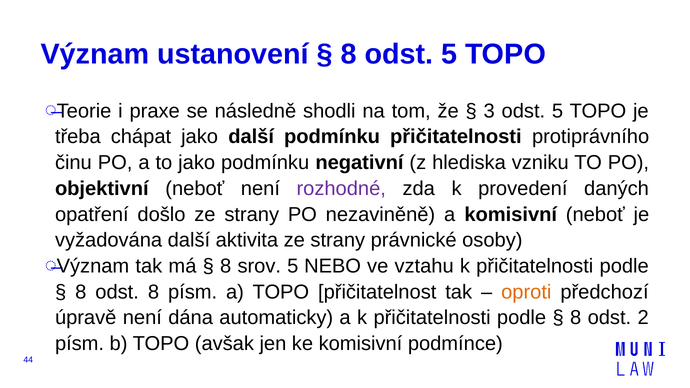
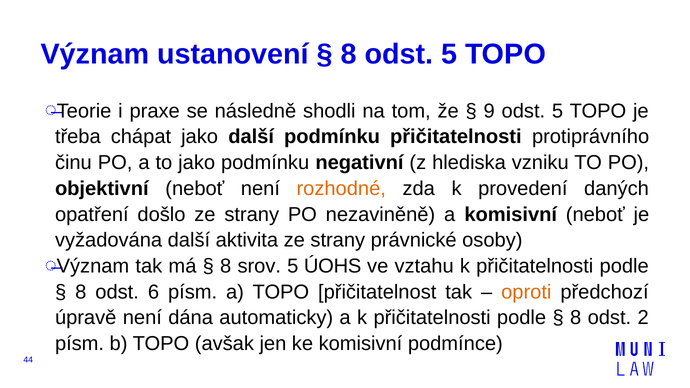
3: 3 -> 9 (489, 111)
rozhodné colour: purple -> orange (341, 189)
NEBO: NEBO -> ÚOHS (333, 266)
odst 8: 8 -> 6 (153, 292)
